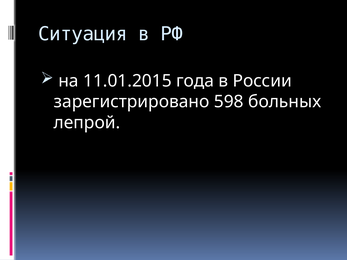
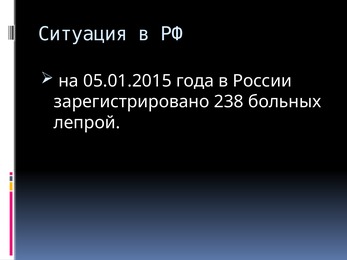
11.01.2015: 11.01.2015 -> 05.01.2015 (127, 81)
598: 598 -> 238 (229, 102)
